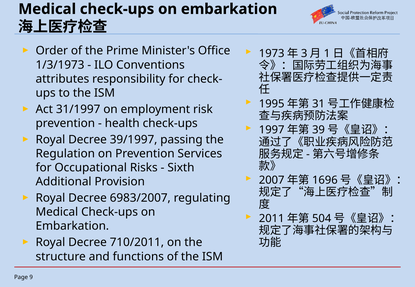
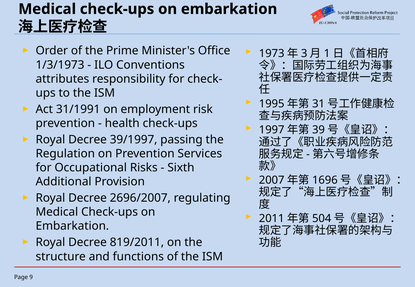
31/1997: 31/1997 -> 31/1991 (78, 109)
6983/2007: 6983/2007 -> 2696/2007 (140, 198)
710/2011: 710/2011 -> 819/2011 (137, 243)
